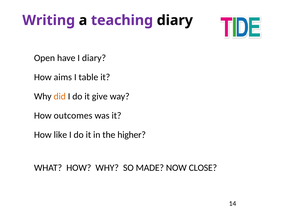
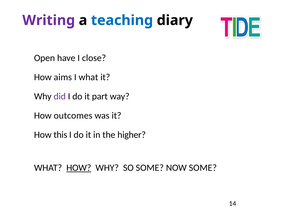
teaching colour: purple -> blue (122, 20)
I diary: diary -> close (94, 58)
I table: table -> what (88, 77)
did colour: orange -> purple (60, 96)
give: give -> part (100, 96)
like: like -> this (60, 135)
HOW underline: none -> present (79, 168)
SO MADE: MADE -> SOME (150, 168)
NOW CLOSE: CLOSE -> SOME (203, 168)
